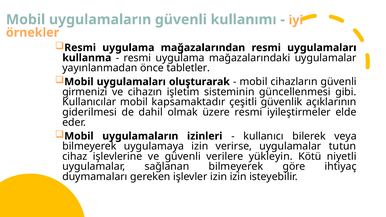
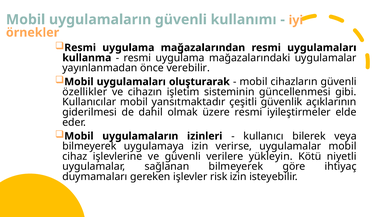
tabletler: tabletler -> verebilir (188, 68)
girmenizi: girmenizi -> özellikler (85, 92)
kapsamaktadır: kapsamaktadır -> yansıtmaktadır (189, 102)
uygulamalar tutun: tutun -> mobil (343, 146)
işlevler izin: izin -> risk (219, 177)
